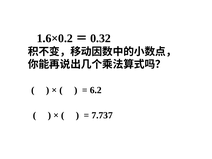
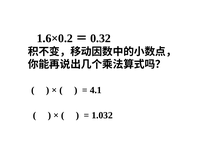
6.2: 6.2 -> 4.1 (96, 90)
7.737: 7.737 -> 1.032 (102, 115)
